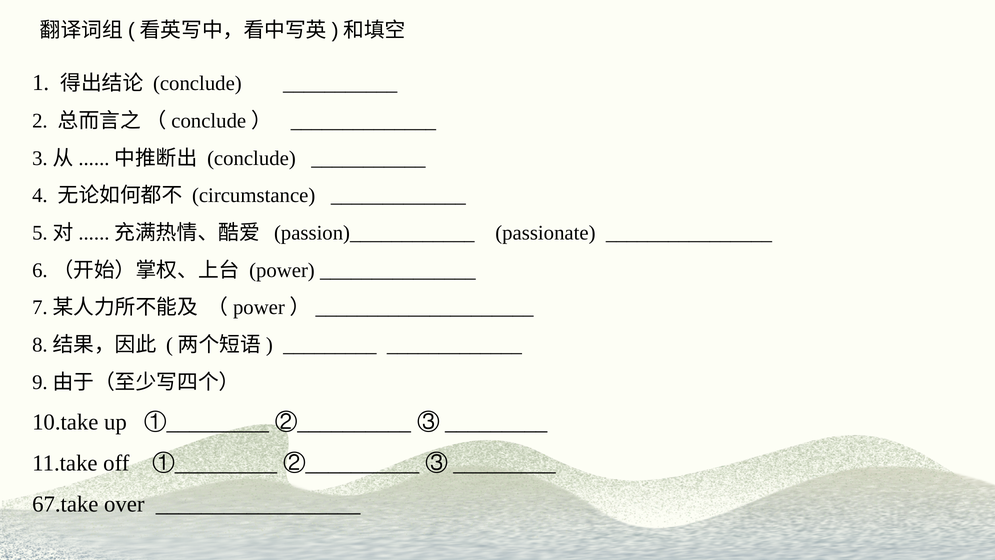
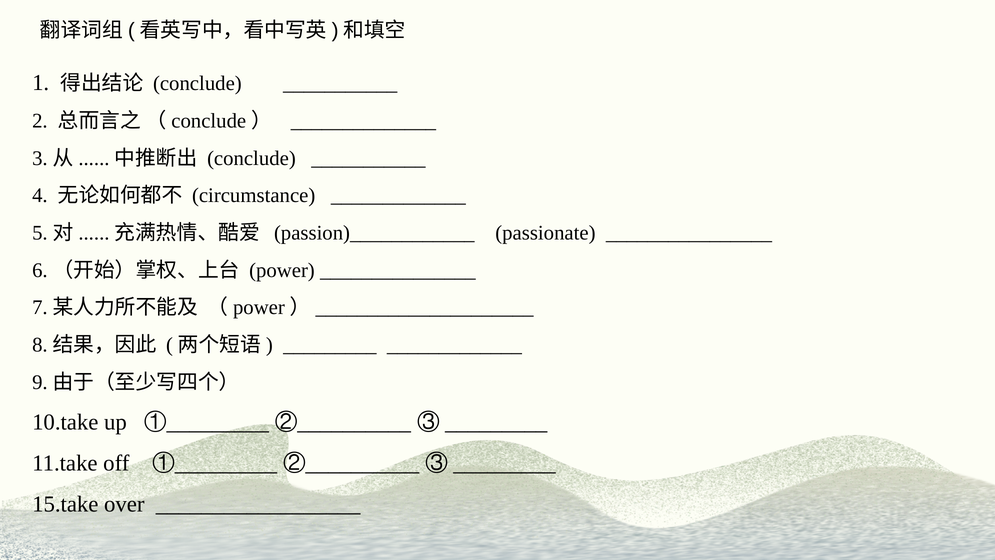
67.take: 67.take -> 15.take (65, 504)
